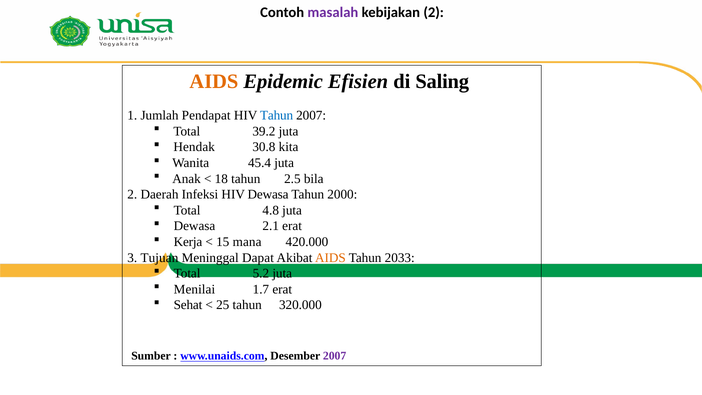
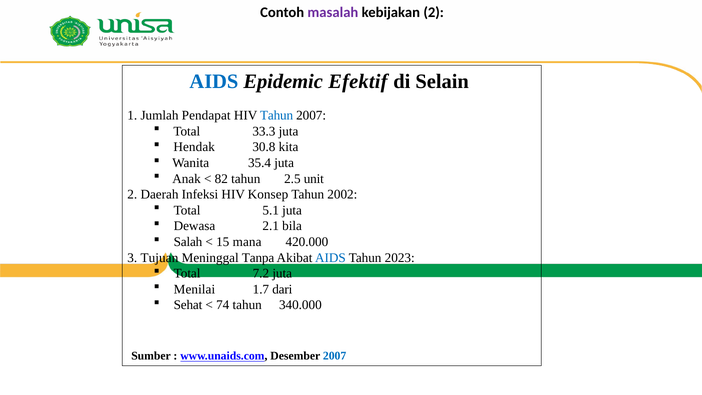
AIDS colour: orange -> blue (214, 82)
Efisien: Efisien -> Efektif (358, 82)
Saling: Saling -> Selain (442, 82)
39.2: 39.2 -> 33.3 (264, 131)
45.4: 45.4 -> 35.4 (260, 163)
18: 18 -> 82 (221, 179)
bila: bila -> unit (314, 179)
HIV Dewasa: Dewasa -> Konsep (268, 194)
2000: 2000 -> 2002 (342, 194)
4.8: 4.8 -> 5.1 (271, 210)
2.1 erat: erat -> bila (292, 226)
Kerja: Kerja -> Salah (188, 242)
Dapat: Dapat -> Tanpa (258, 258)
AIDS colour: orange -> blue (330, 258)
2033: 2033 -> 2023 (400, 258)
5.2: 5.2 -> 7.2 (261, 273)
1.7 erat: erat -> dari (282, 289)
25: 25 -> 74 (223, 305)
320.000: 320.000 -> 340.000 (300, 305)
2007 colour: purple -> blue (335, 356)
